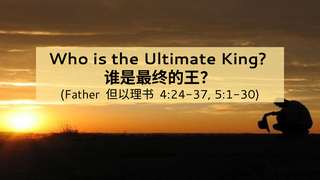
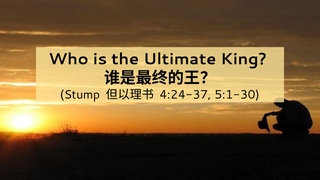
Father: Father -> Stump (80, 95)
